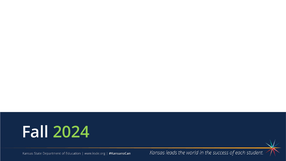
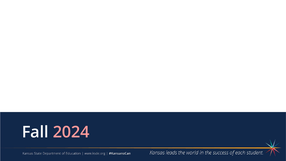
2024 colour: light green -> pink (71, 132)
